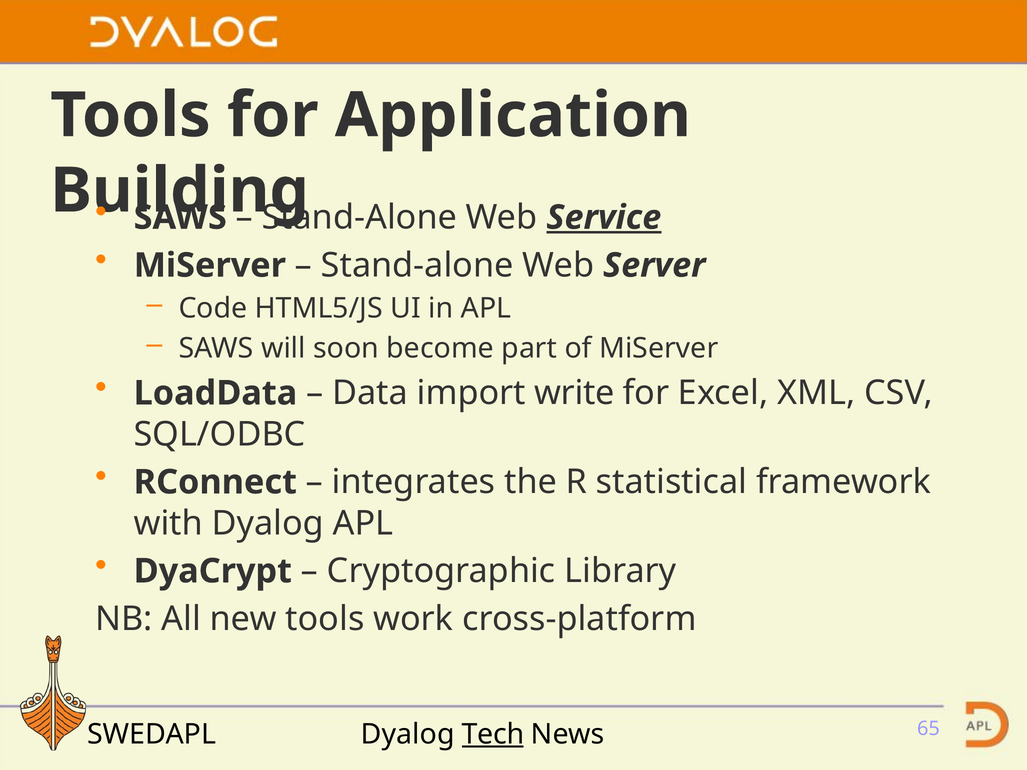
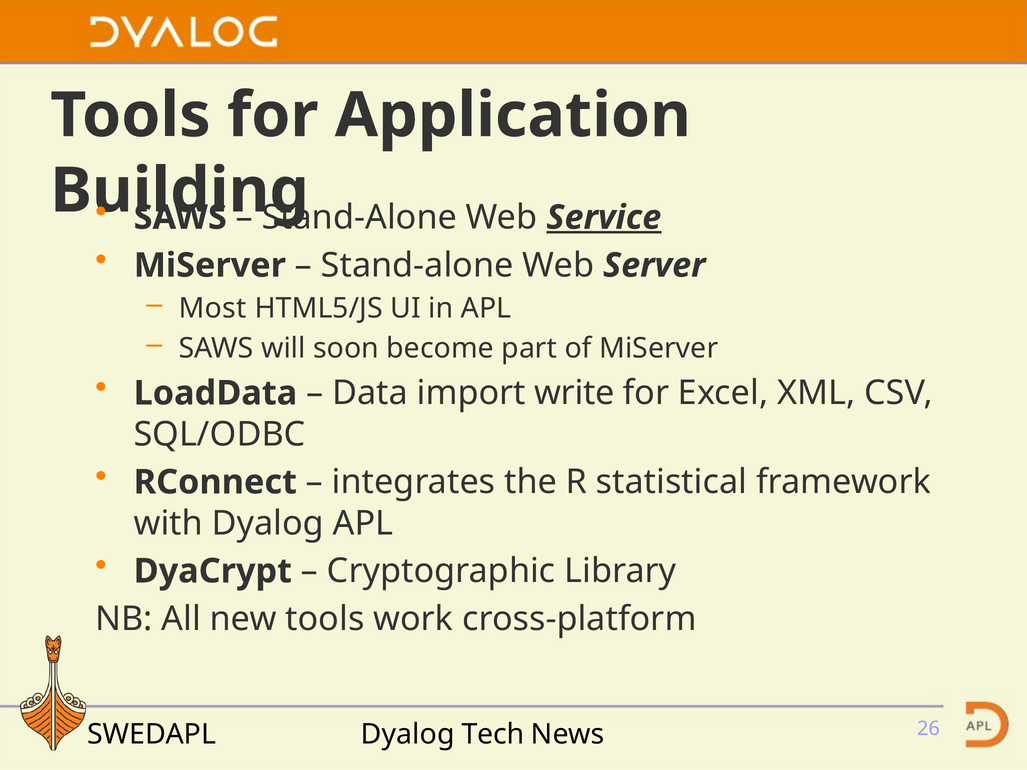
Code: Code -> Most (213, 308)
Tech underline: present -> none (493, 735)
65: 65 -> 26 (928, 729)
